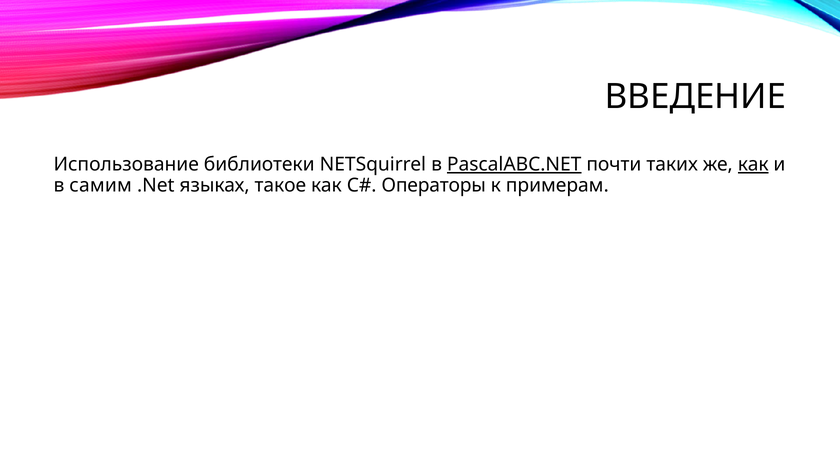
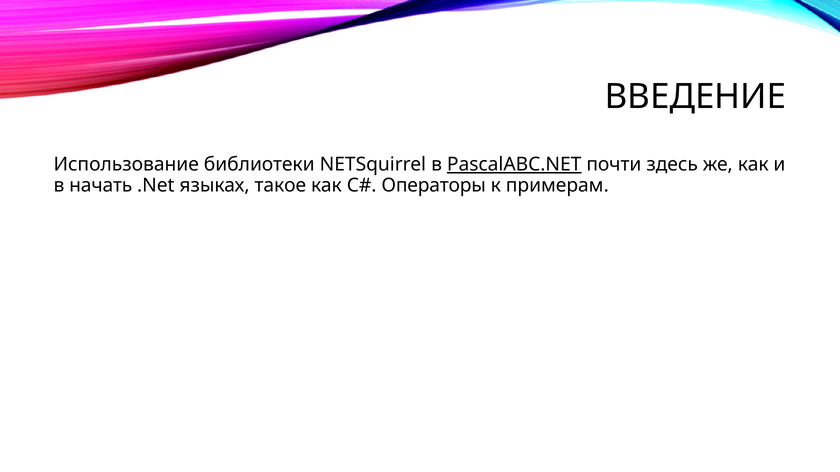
таких: таких -> здесь (672, 165)
как underline: present -> none (753, 165)
самим: самим -> начать (101, 185)
